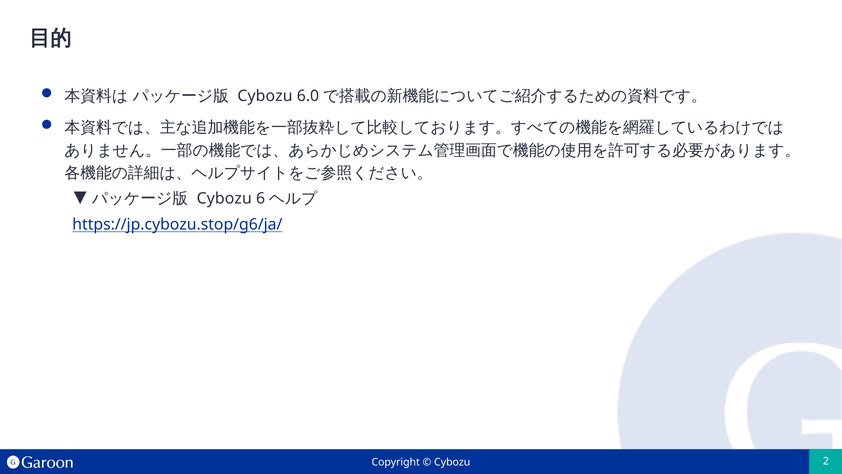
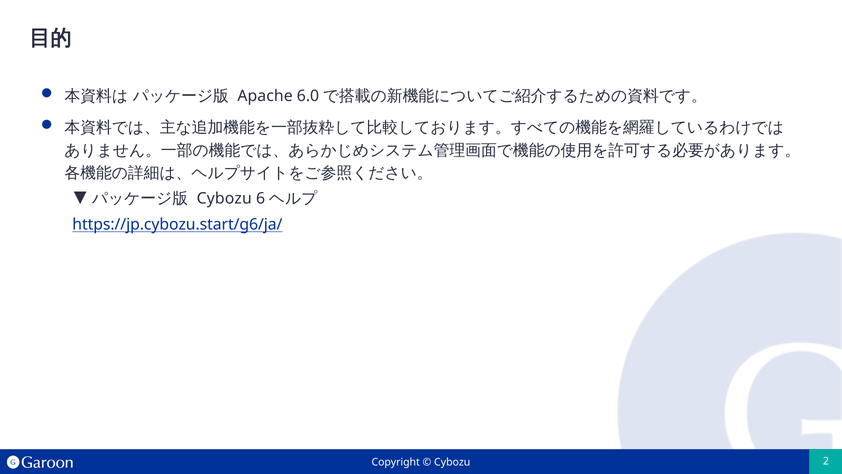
Cybozu: Cybozu -> Apache (265, 96)
https://jp.cybozu.stop/g6/ja/: https://jp.cybozu.stop/g6/ja/ -> https://jp.cybozu.start/g6/ja/ (177, 224)
